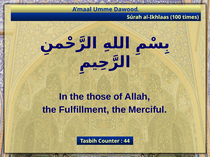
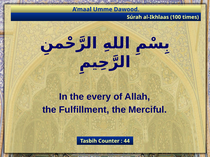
those: those -> every (99, 97)
